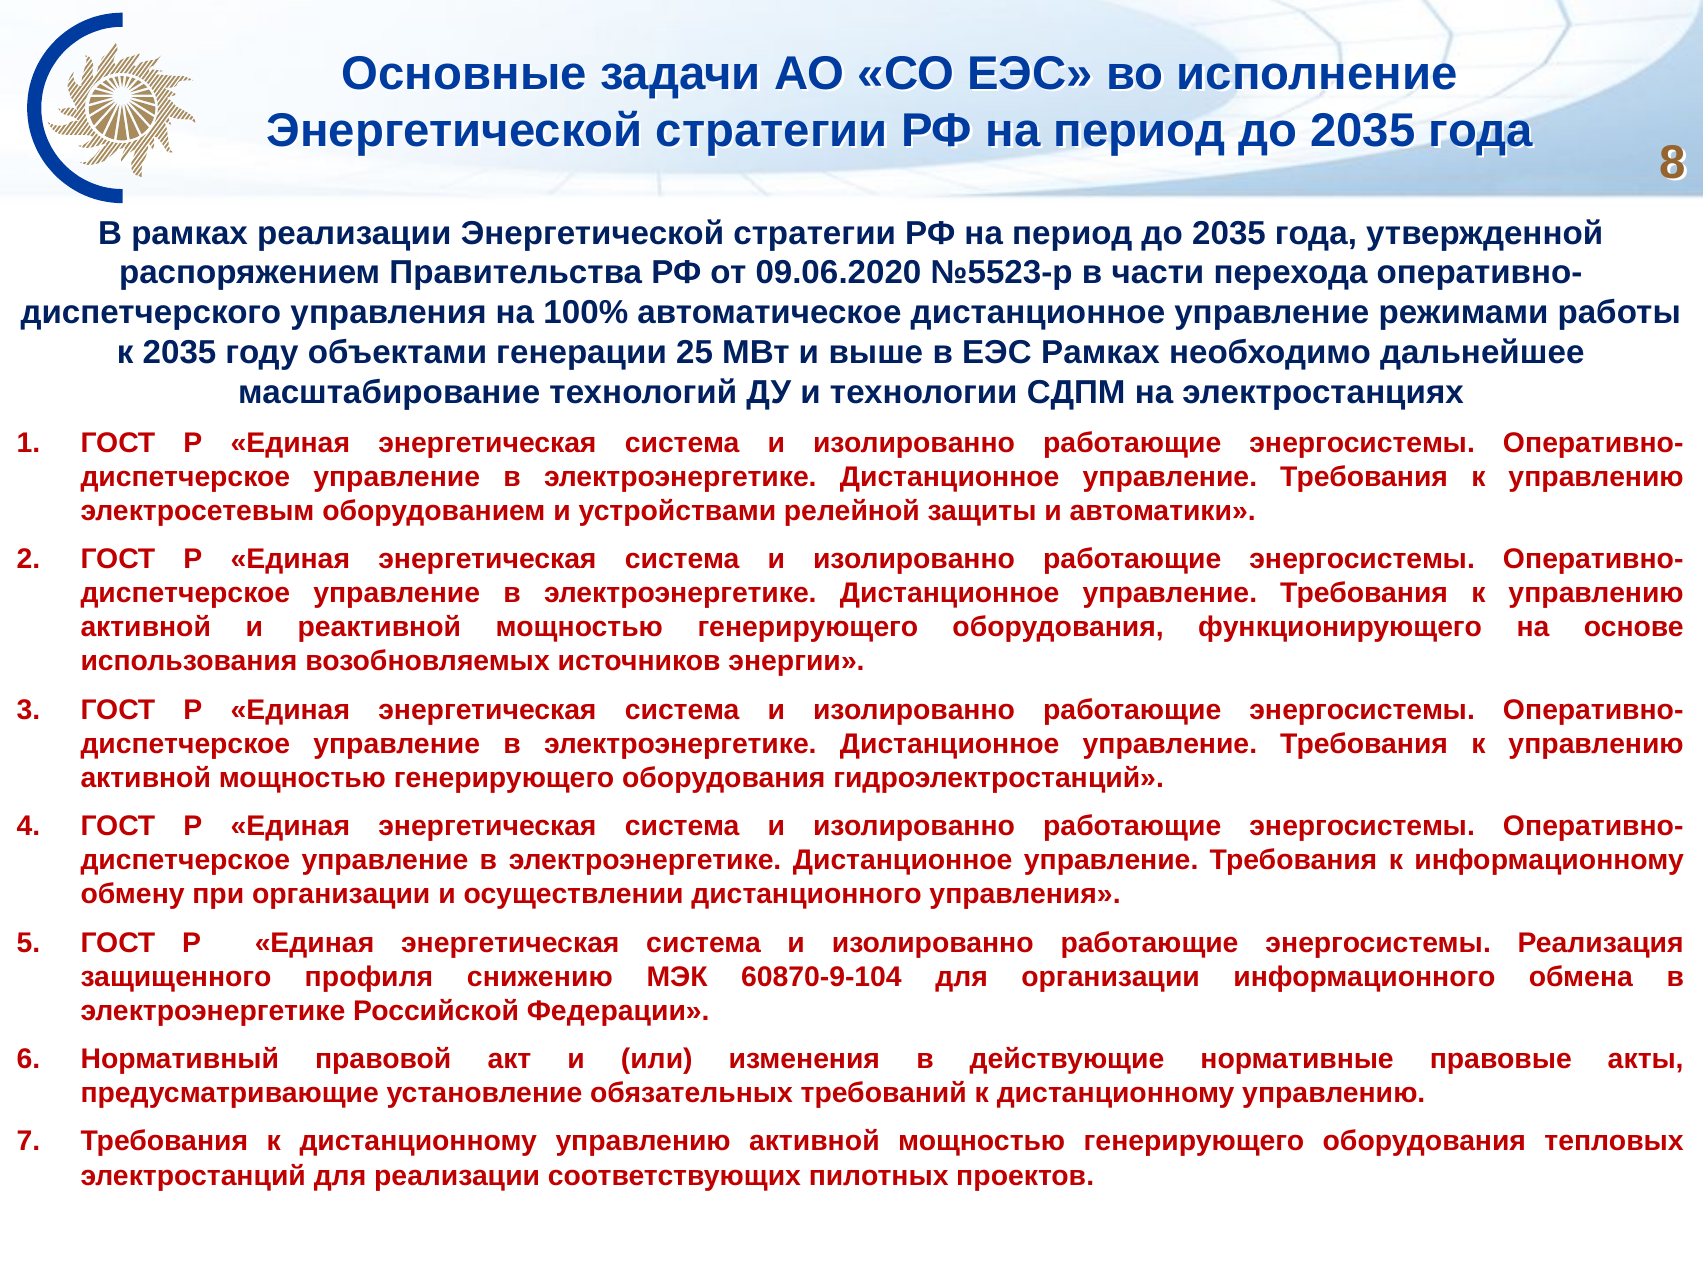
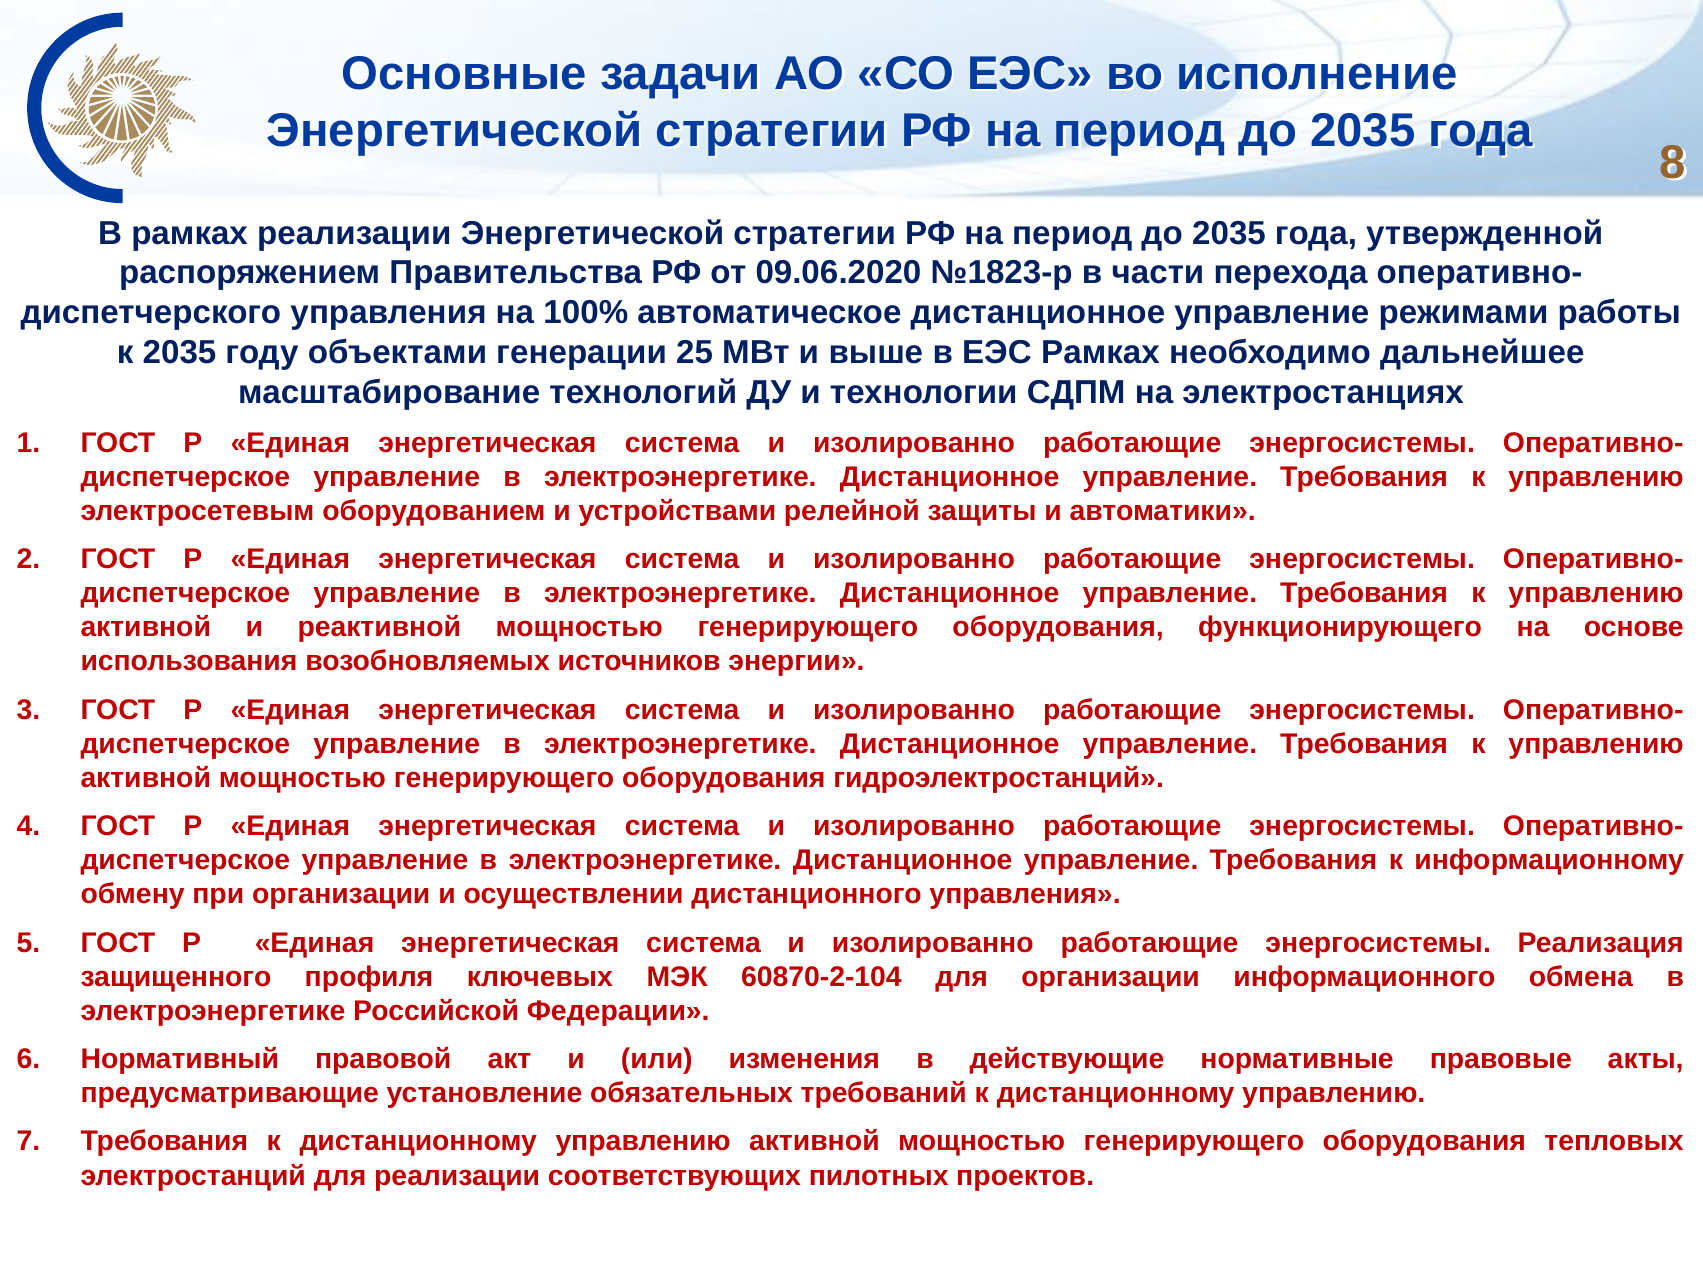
№5523-р: №5523-р -> №1823-р (1002, 273)
снижению: снижению -> ключевых (540, 976)
60870-9-104: 60870-9-104 -> 60870-2-104 (821, 976)
